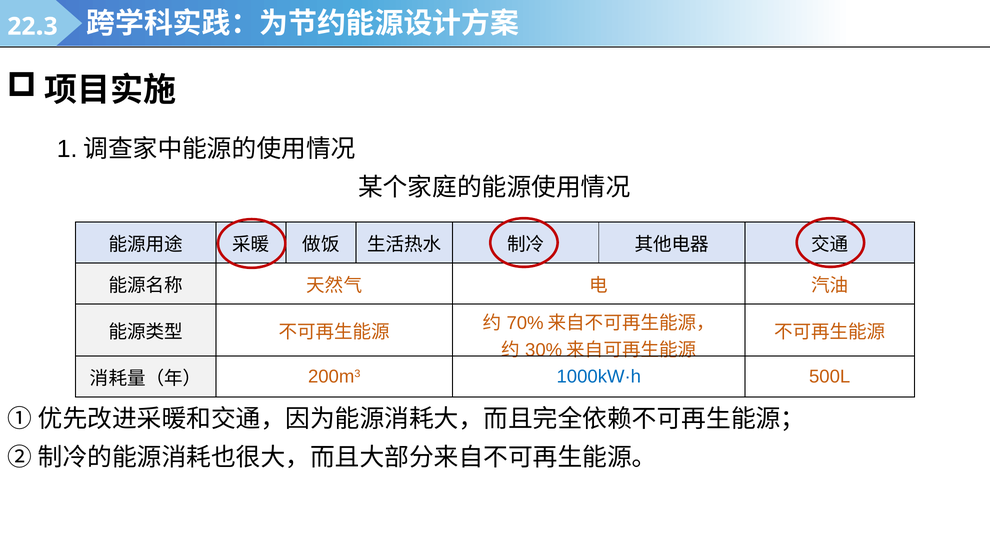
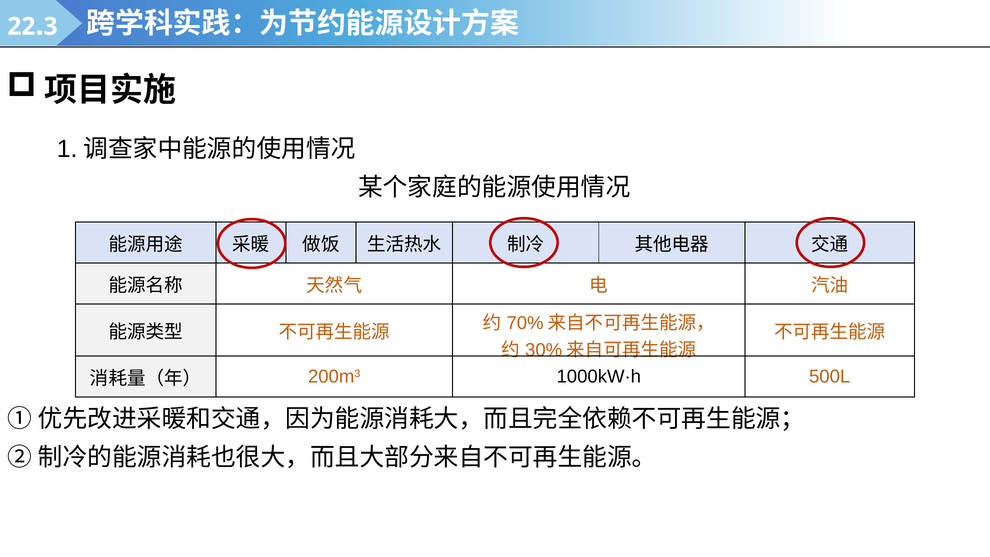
1000kW·h colour: blue -> black (599, 377)
